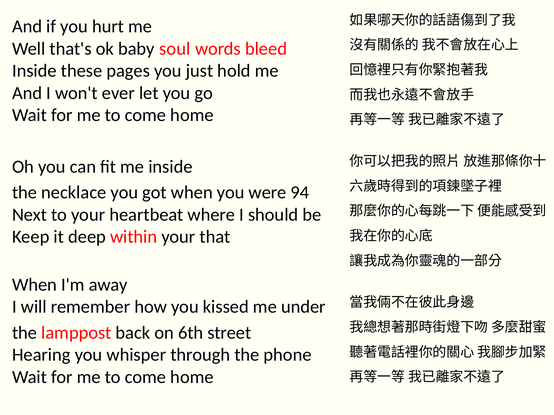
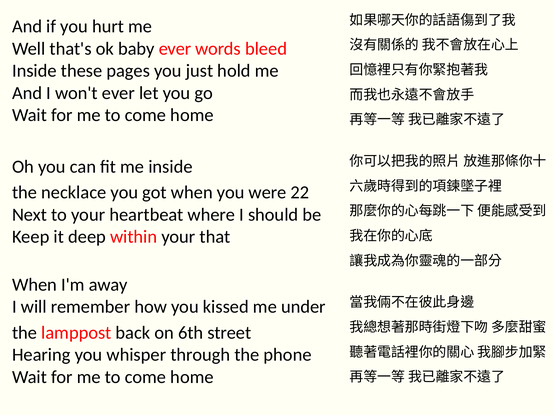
baby soul: soul -> ever (175, 49)
94: 94 -> 22 (300, 193)
